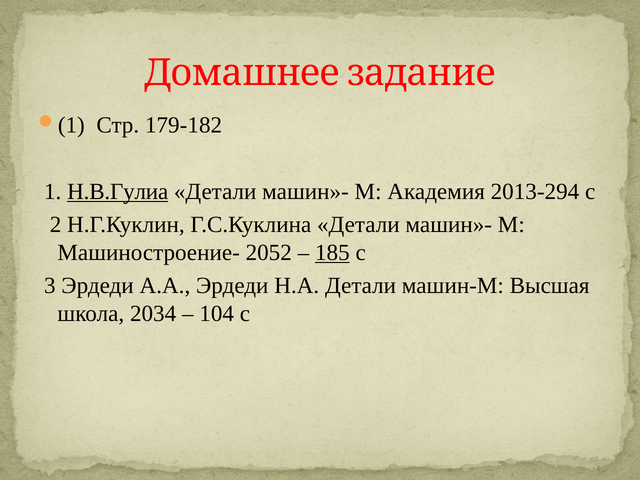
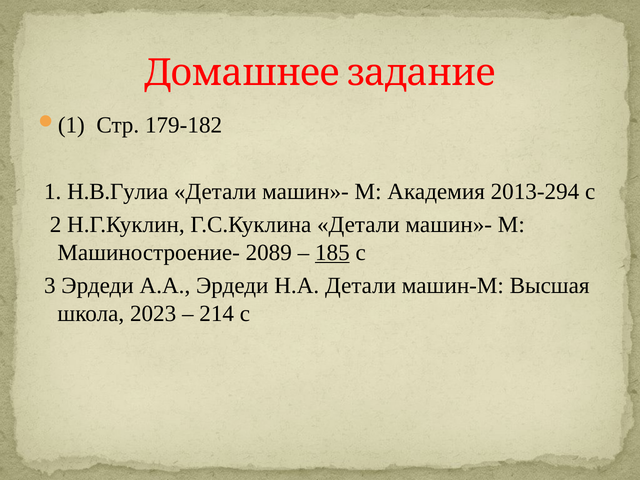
Н.В.Гулиа underline: present -> none (118, 192)
2052: 2052 -> 2089 (269, 253)
2034: 2034 -> 2023 (153, 313)
104: 104 -> 214 (217, 313)
